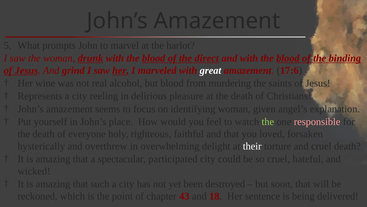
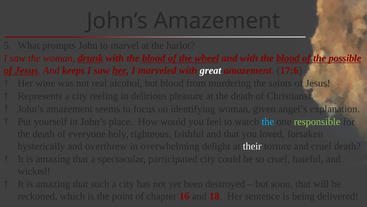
direct: direct -> wheel (207, 58)
binding: binding -> possible (345, 58)
grind: grind -> keeps (73, 70)
the colour: light green -> light blue (268, 121)
responsible colour: pink -> light green (317, 121)
43: 43 -> 16 (184, 196)
